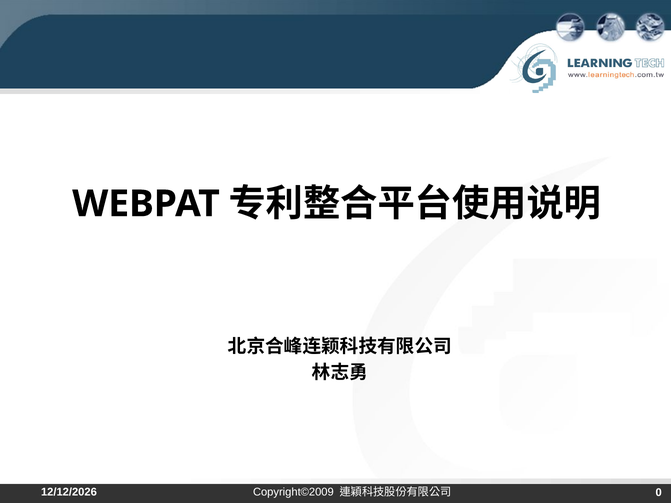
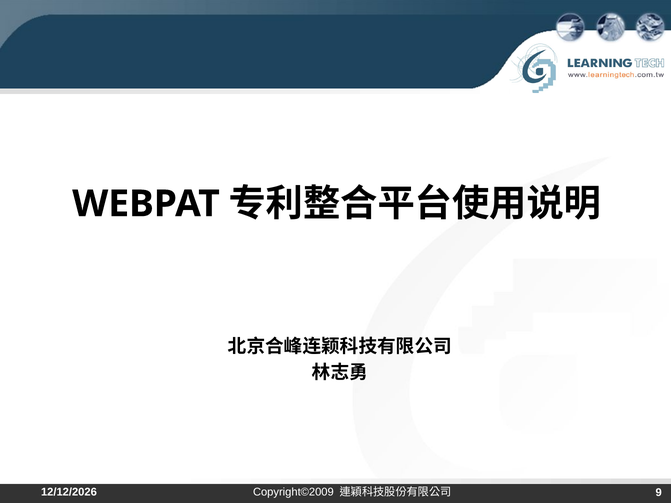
0: 0 -> 9 (659, 493)
